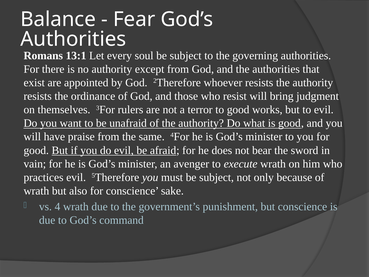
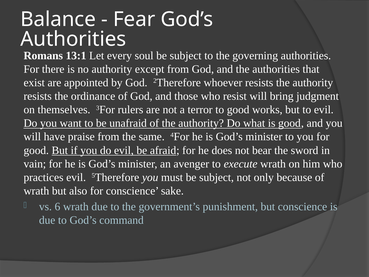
4: 4 -> 6 (57, 207)
